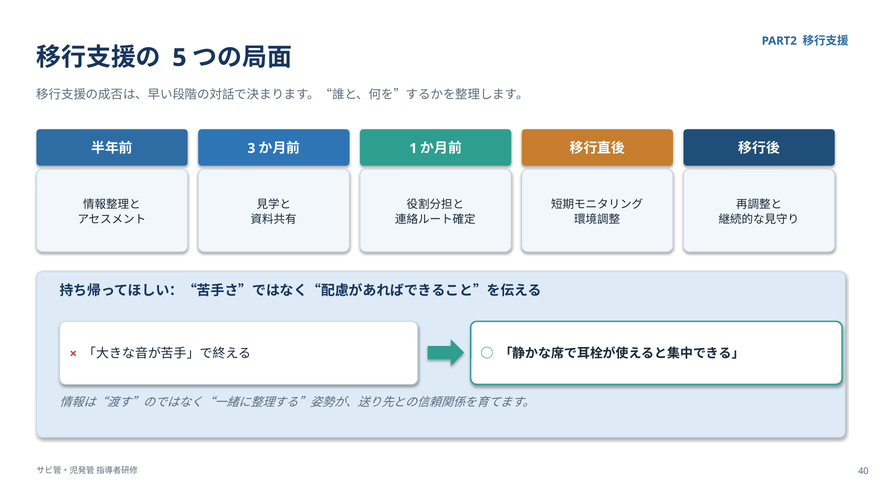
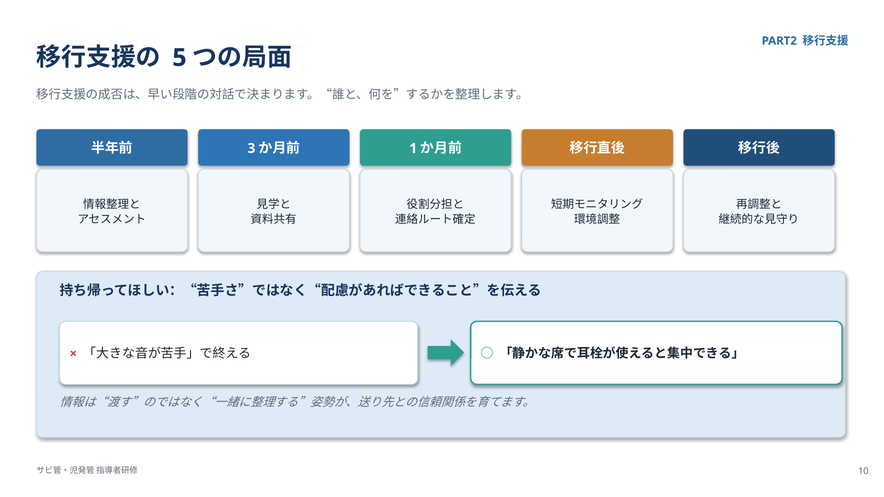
40: 40 -> 10 (863, 472)
